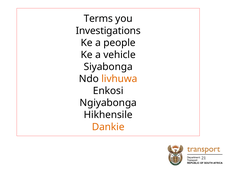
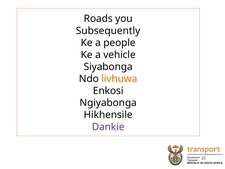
Terms: Terms -> Roads (98, 19)
Investigations: Investigations -> Subsequently (108, 31)
Dankie colour: orange -> purple (108, 127)
